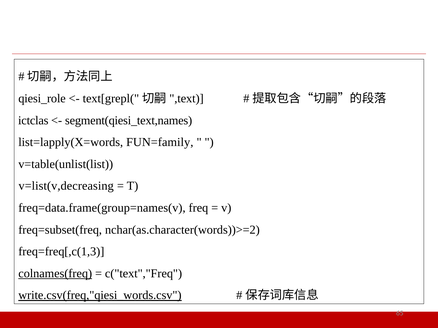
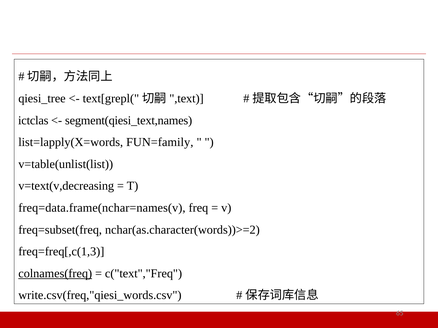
qiesi_role: qiesi_role -> qiesi_tree (42, 99)
v=list(v,decreasing: v=list(v,decreasing -> v=text(v,decreasing (66, 186)
freq=data.frame(group=names(v: freq=data.frame(group=names(v -> freq=data.frame(nchar=names(v (102, 208)
write.csv(freq,"qiesi_words.csv underline: present -> none (100, 296)
